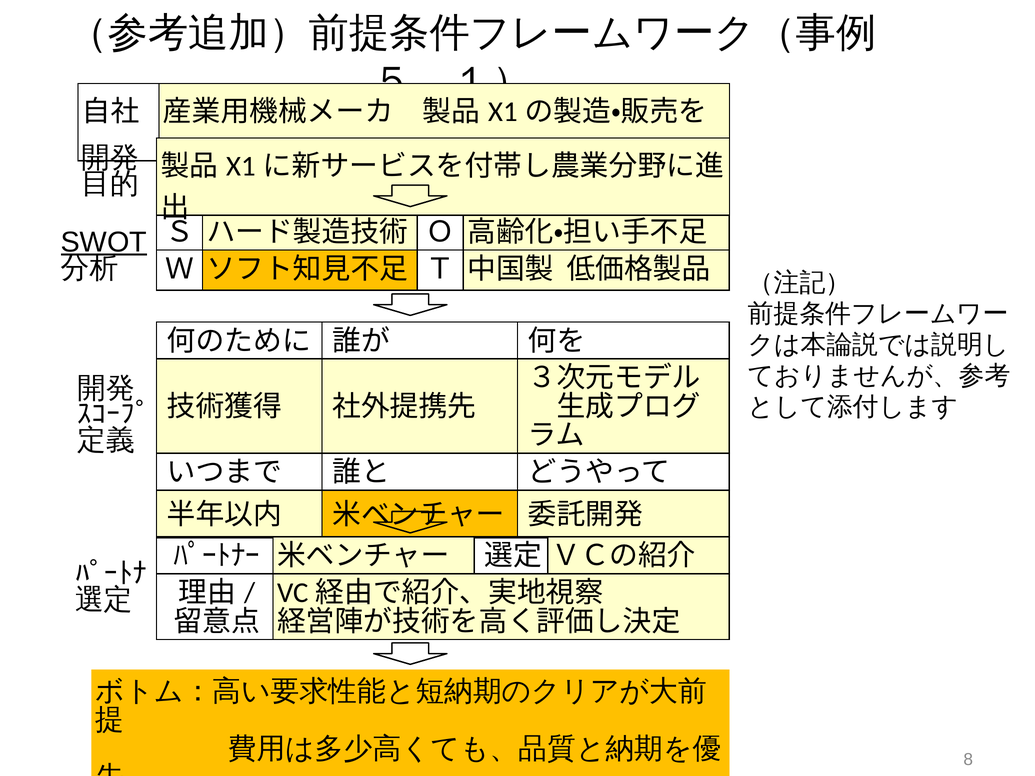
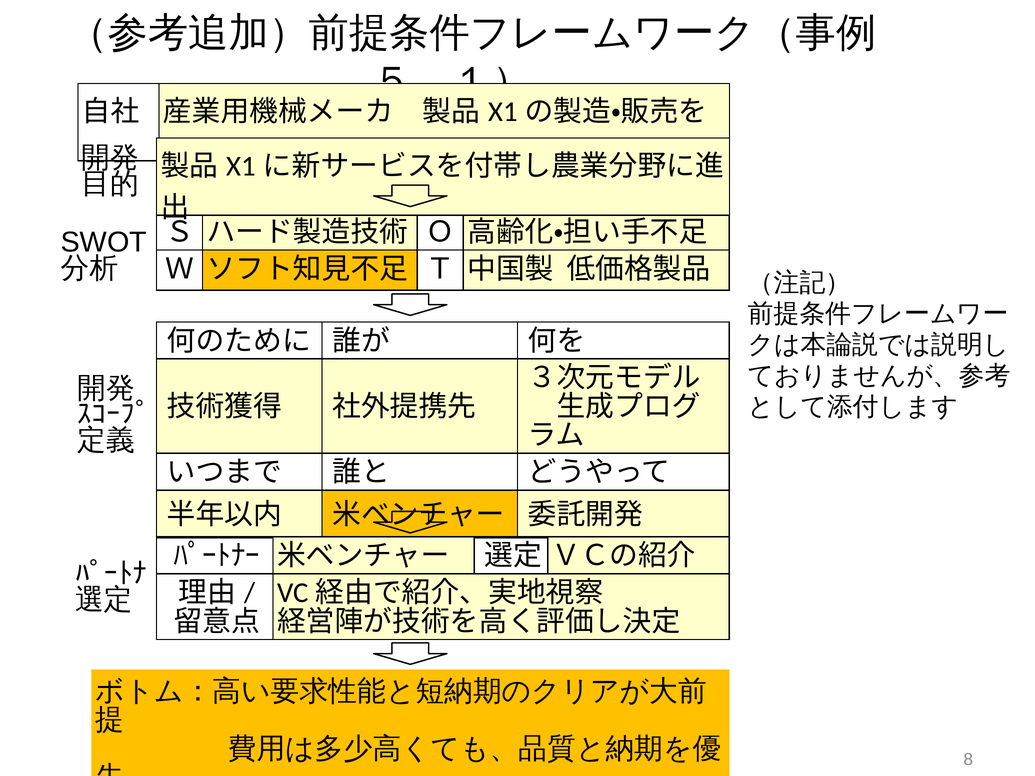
SWOT underline: present -> none (104, 242)
